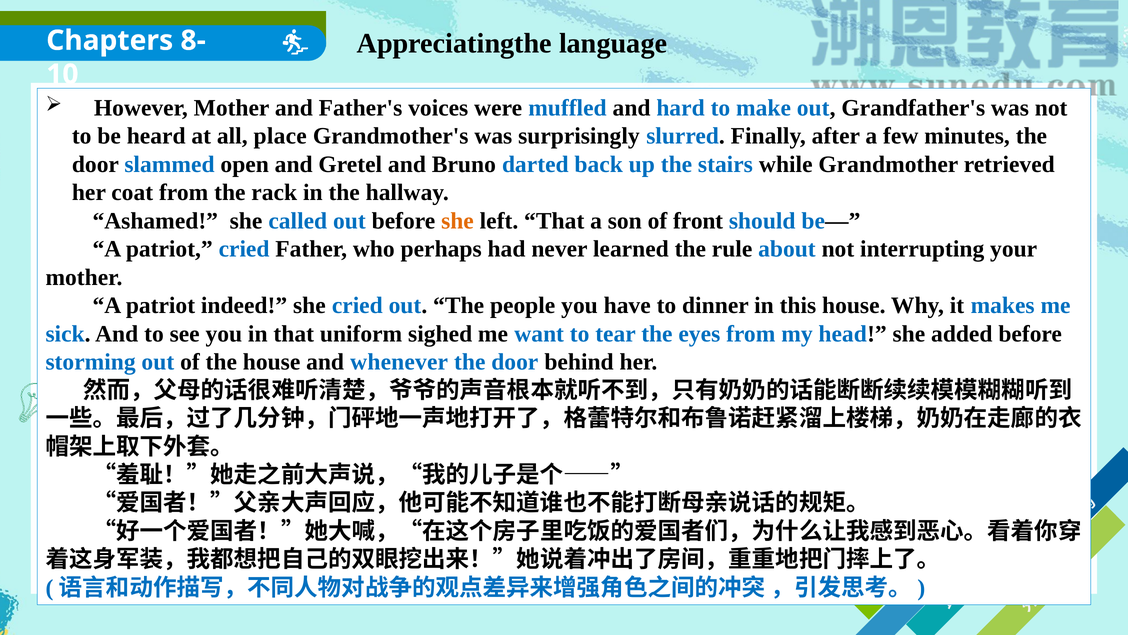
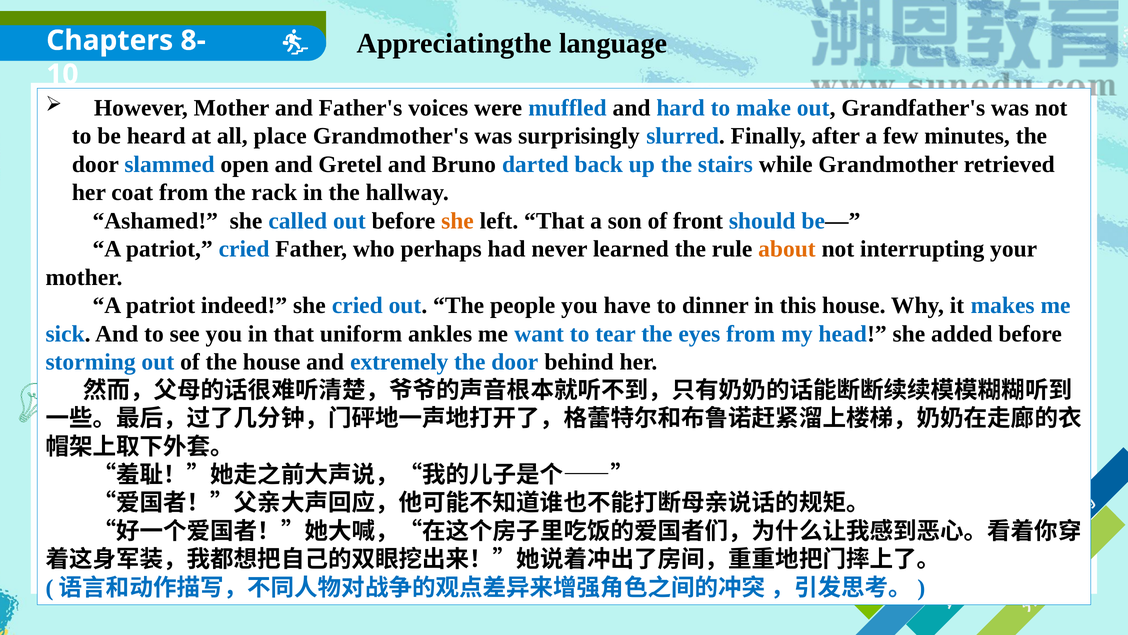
about colour: blue -> orange (787, 249)
sighed: sighed -> ankles (440, 334)
whenever: whenever -> extremely (399, 362)
